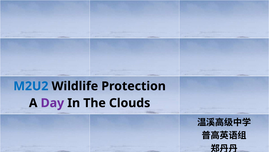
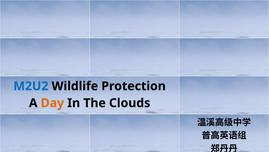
Day colour: purple -> orange (52, 103)
